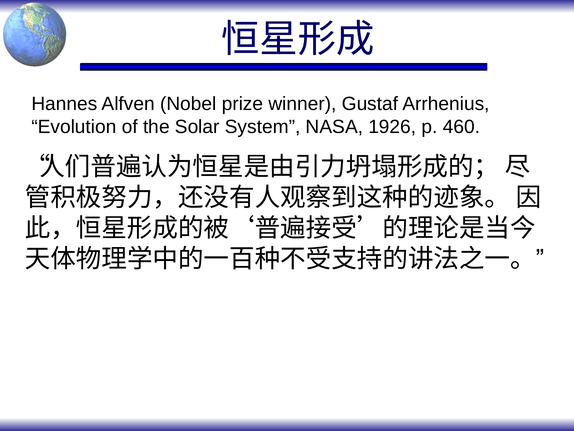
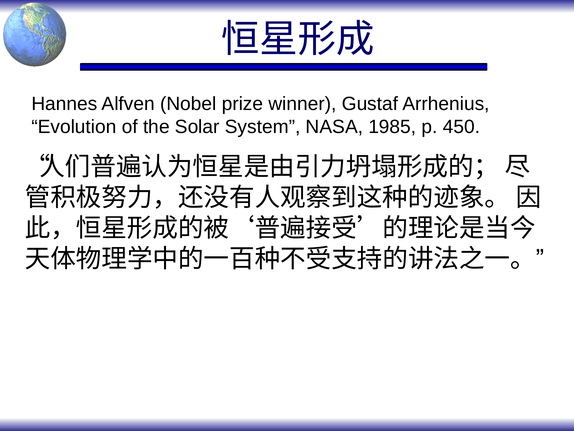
1926: 1926 -> 1985 (392, 127)
460: 460 -> 450 (461, 127)
